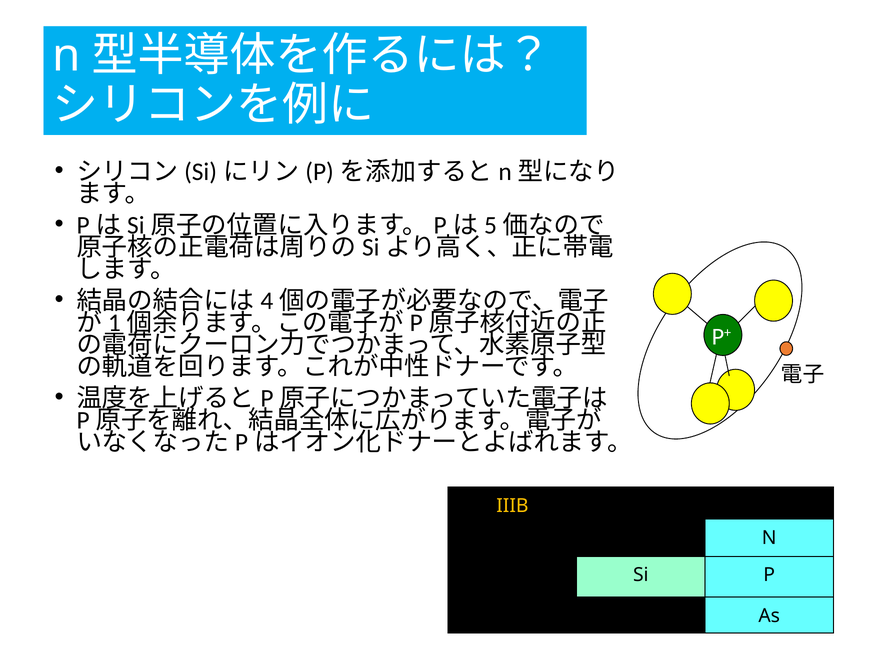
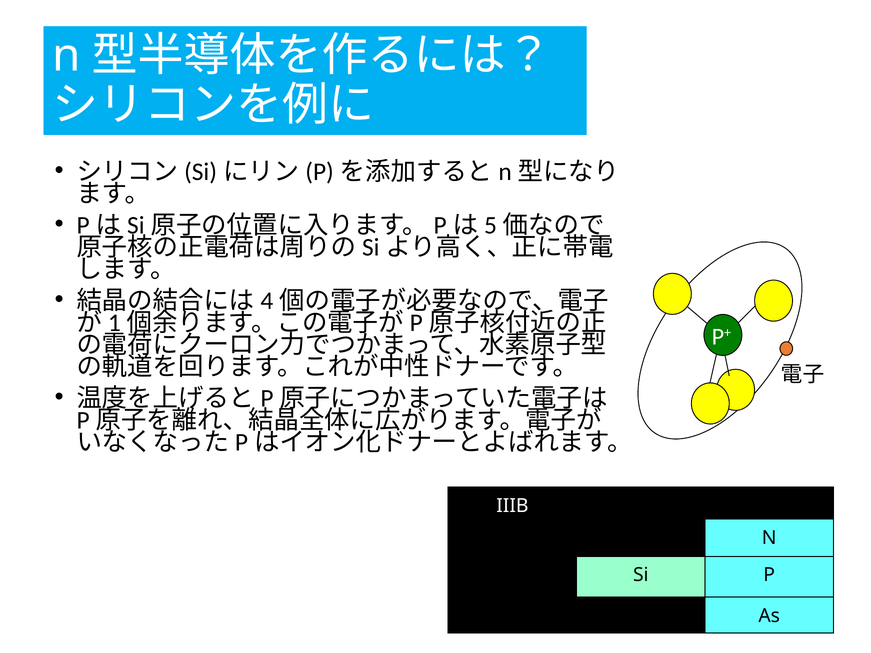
IIIB colour: yellow -> white (512, 506)
